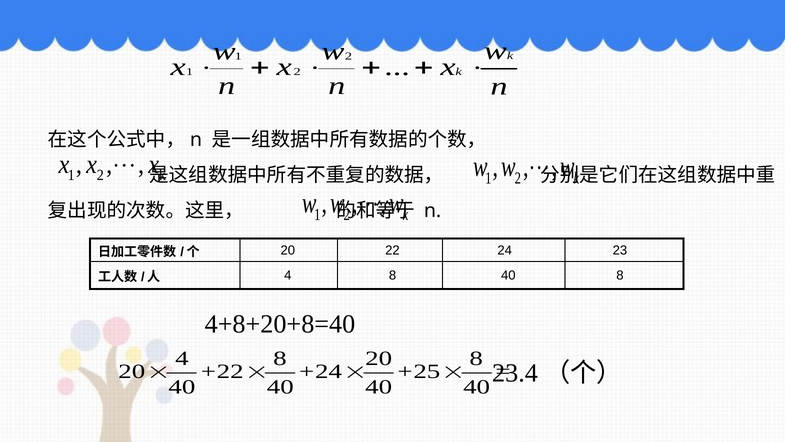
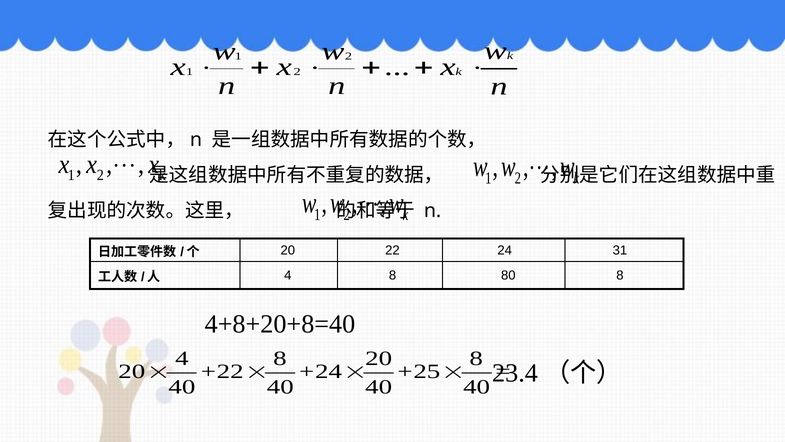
23: 23 -> 31 (620, 250)
8 40: 40 -> 80 (508, 275)
